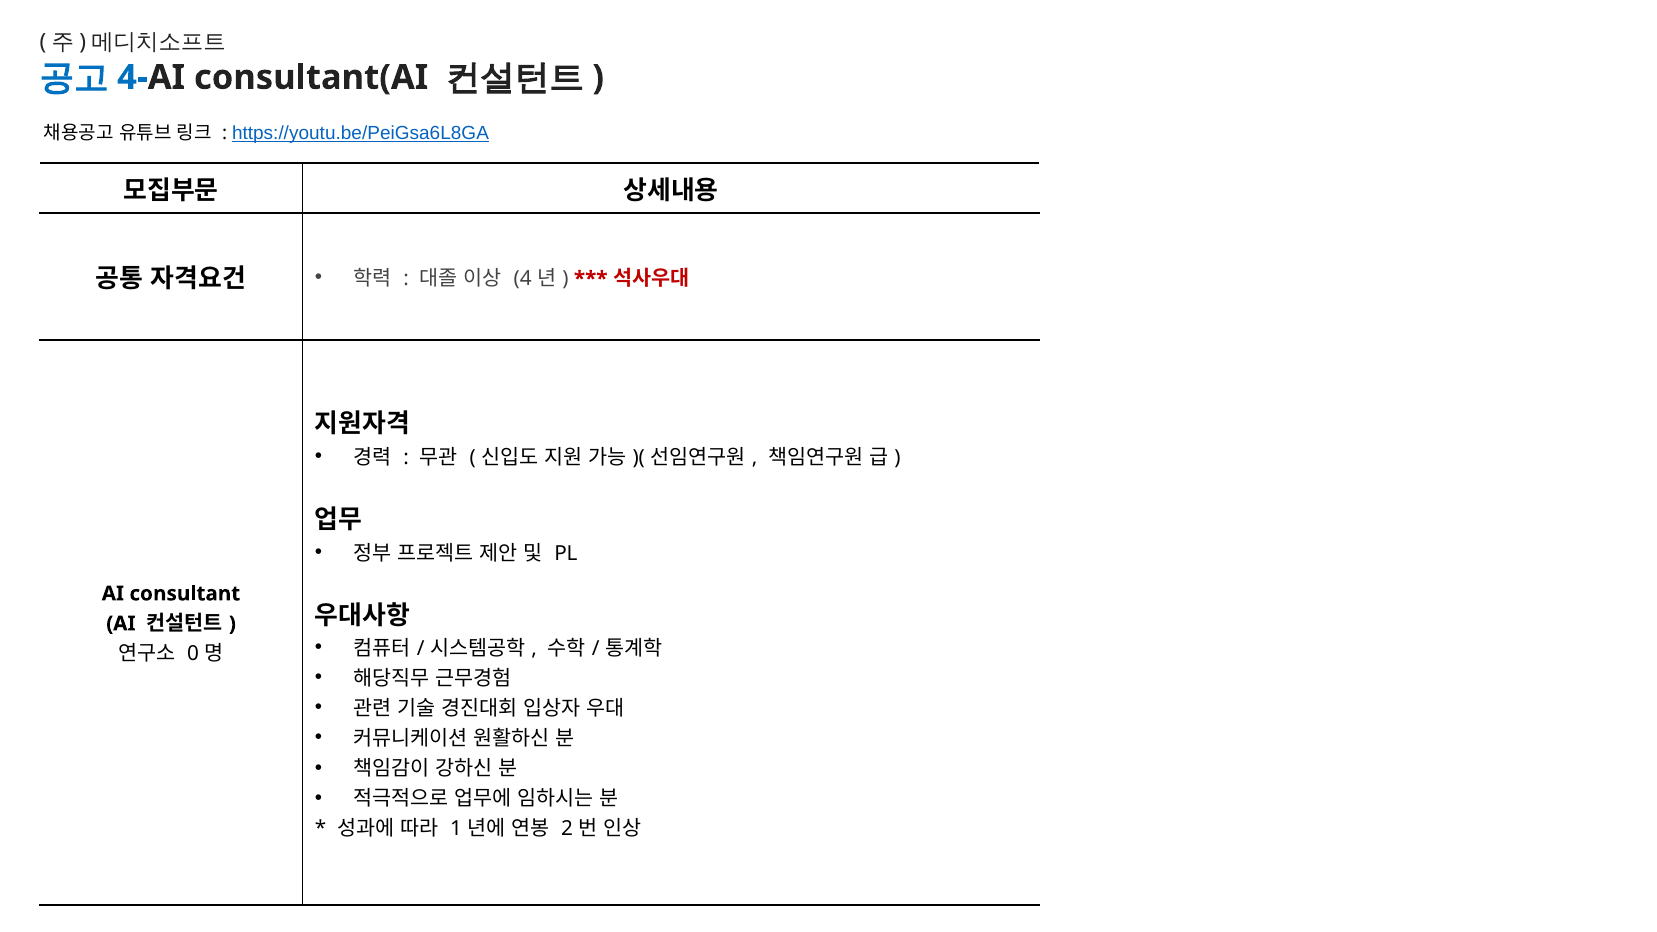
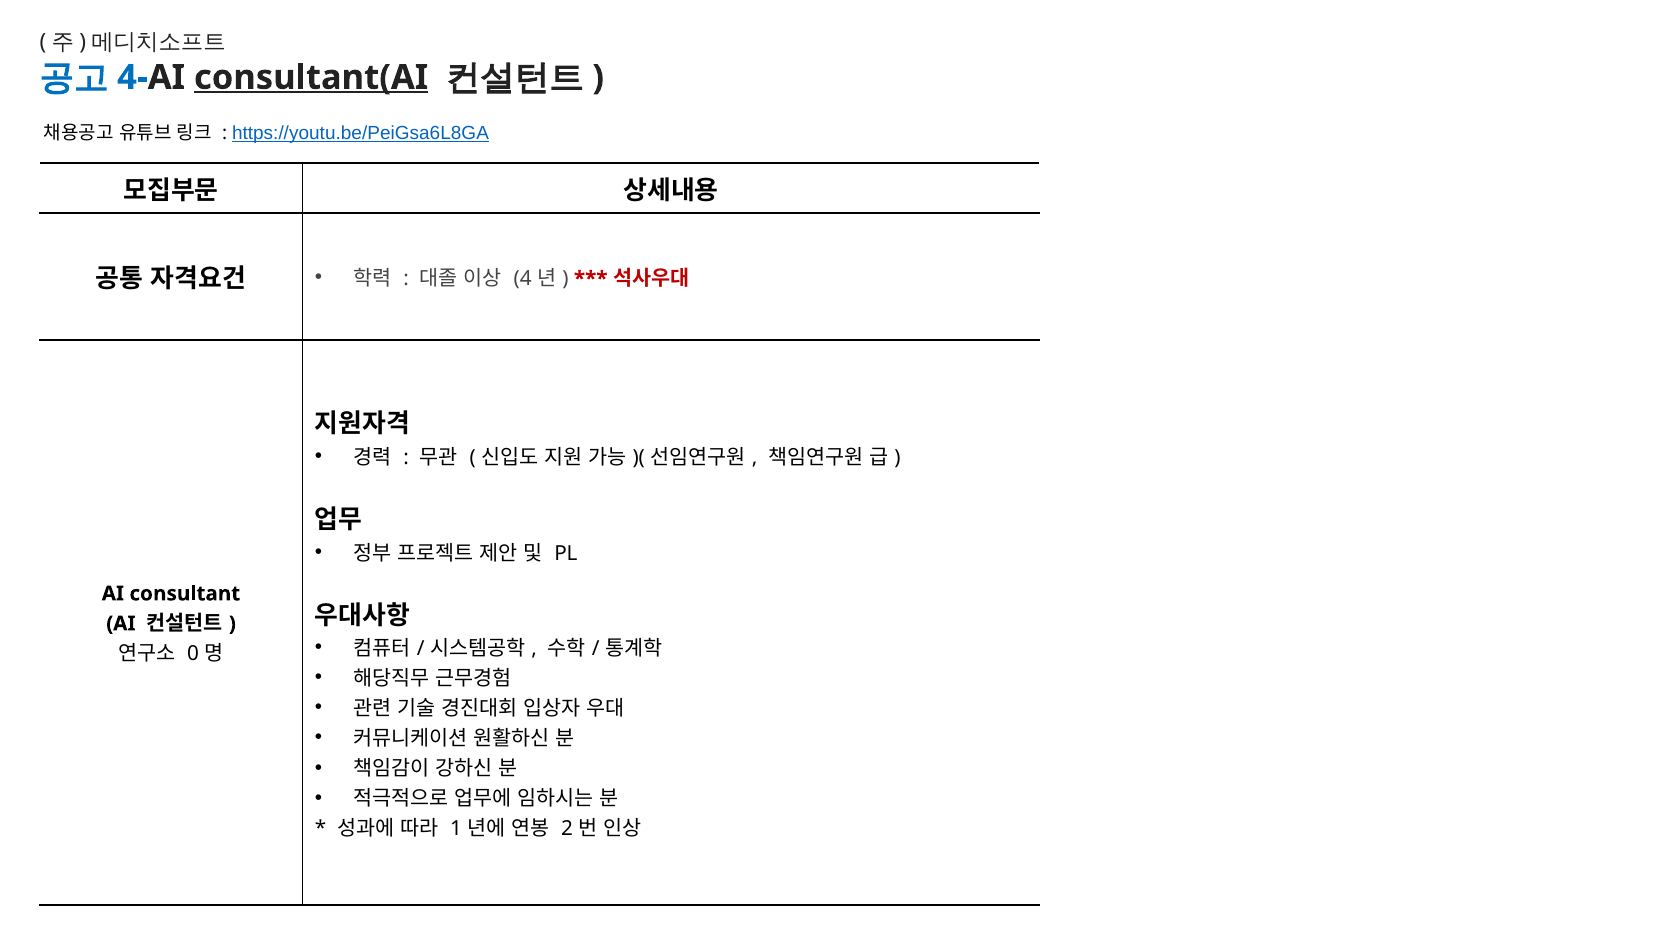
consultant(AI underline: none -> present (311, 77)
